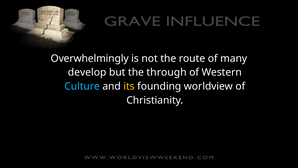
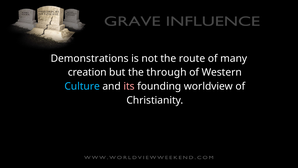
Overwhelmingly: Overwhelmingly -> Demonstrations (90, 58)
develop: develop -> creation (87, 72)
its colour: yellow -> pink (129, 86)
